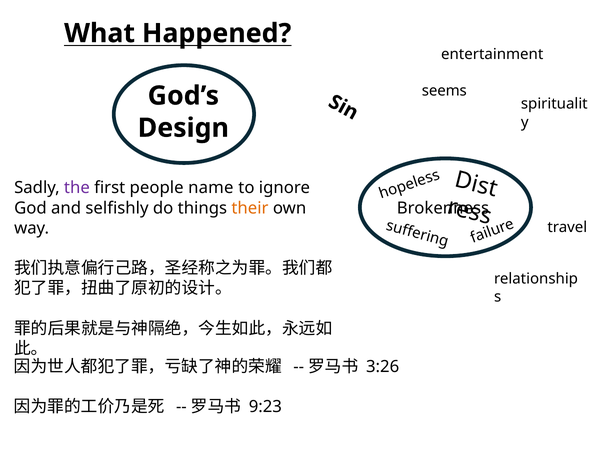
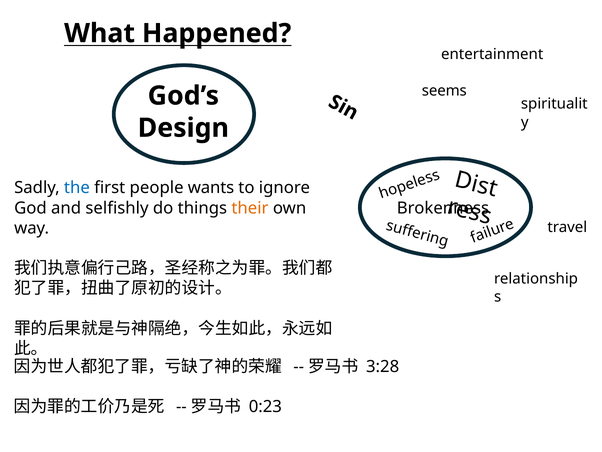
the colour: purple -> blue (77, 188)
name: name -> wants (211, 188)
3:26: 3:26 -> 3:28 (383, 366)
9:23: 9:23 -> 0:23 (265, 406)
